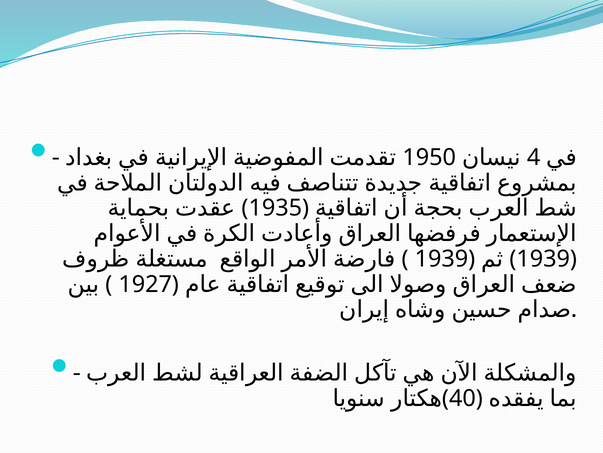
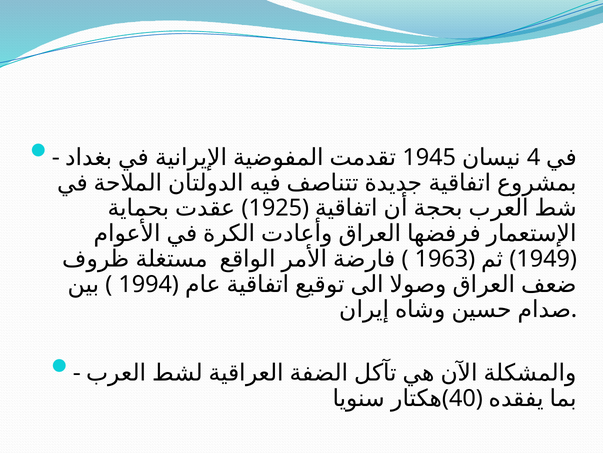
1950: 1950 -> 1945 (429, 157)
1935: 1935 -> 1925 (275, 208)
1939: 1939 -> 1963 (441, 258)
1939: 1939 -> 1949 (543, 258)
1927: 1927 -> 1994 (145, 284)
